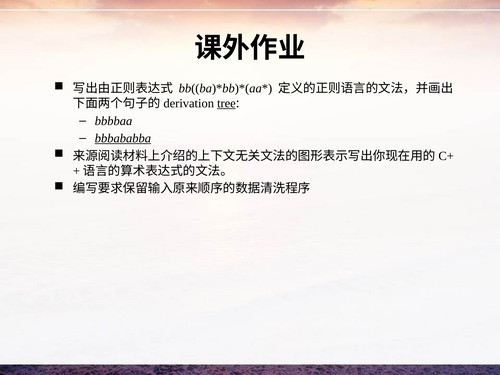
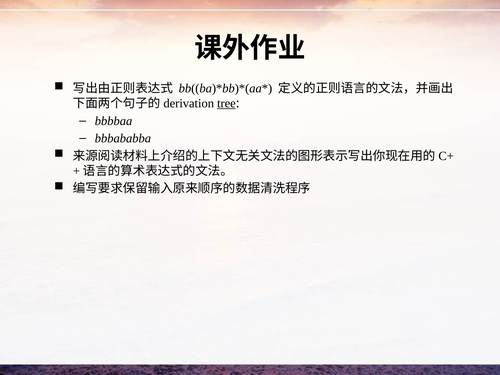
bbbababba underline: present -> none (123, 138)
